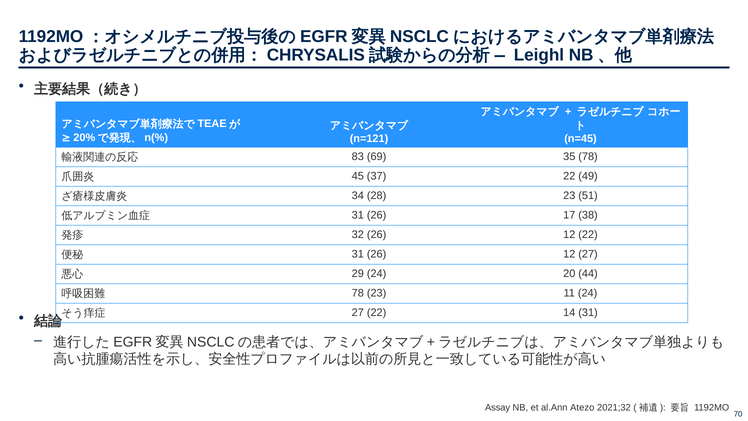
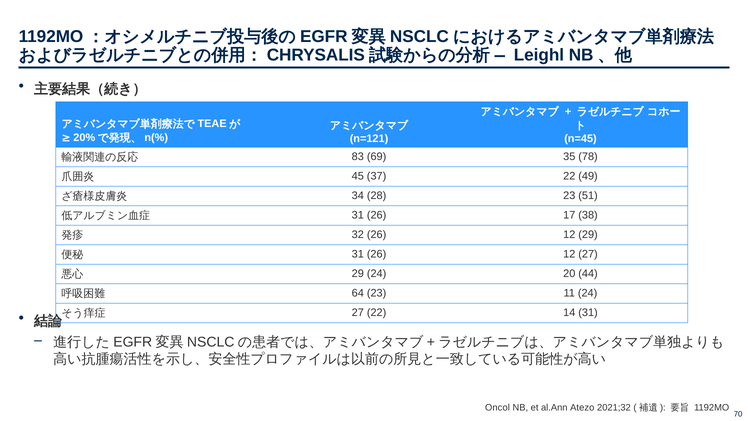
12 22: 22 -> 29 (588, 234)
78: 78 -> 64 (358, 293)
Assay: Assay -> Oncol (497, 407)
